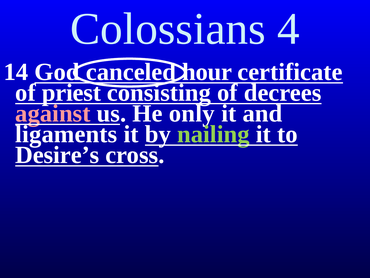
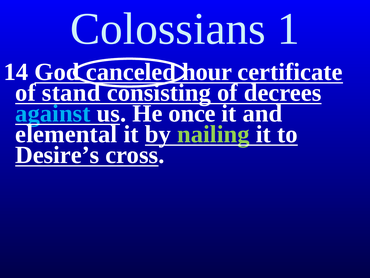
4: 4 -> 1 (288, 29)
priest: priest -> stand (71, 93)
against colour: pink -> light blue (53, 113)
only: only -> once (192, 113)
ligaments: ligaments -> elemental (66, 134)
